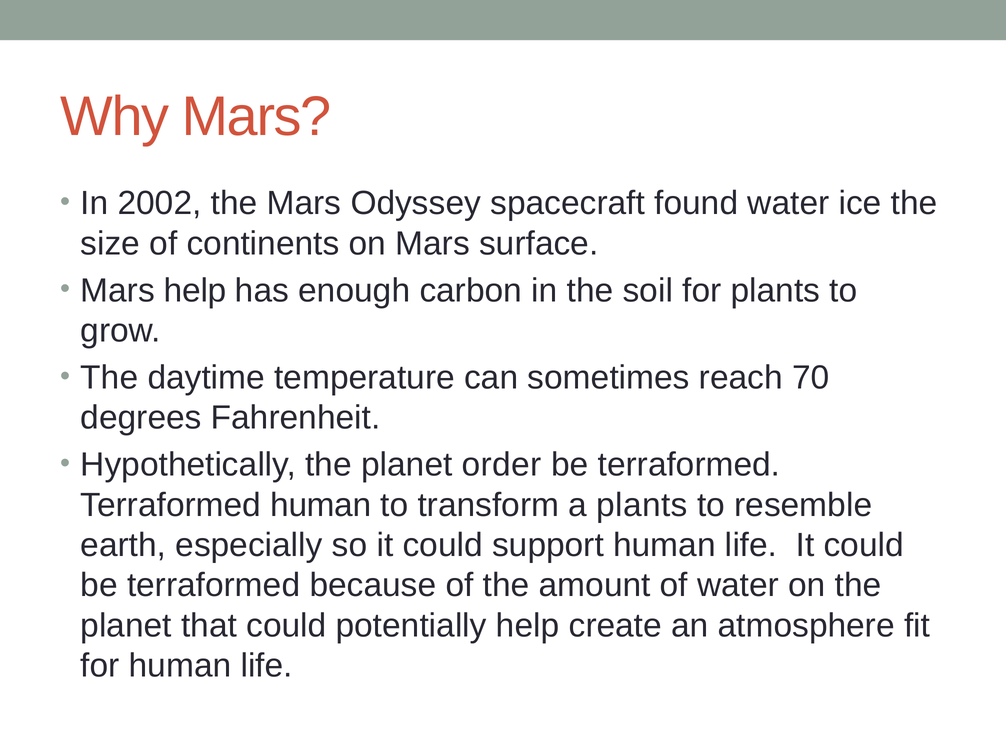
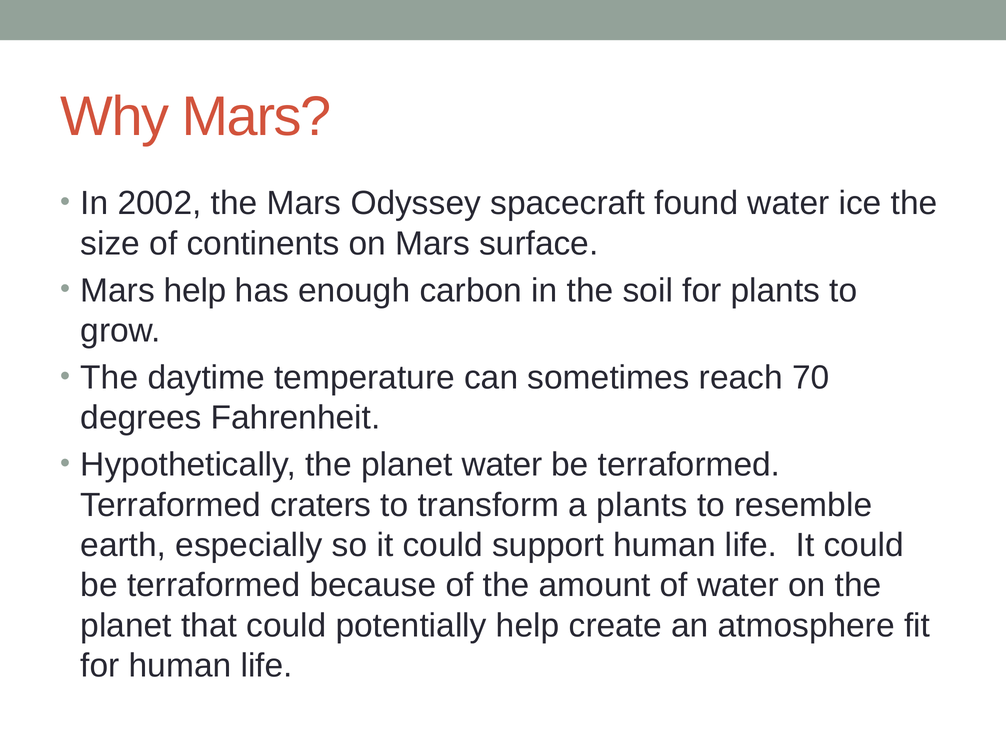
planet order: order -> water (502, 465)
Terraformed human: human -> craters (321, 505)
